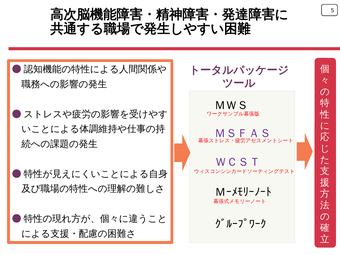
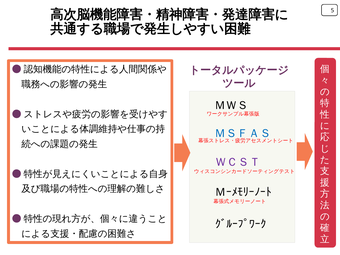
ＭＳＦＡＳ colour: purple -> blue (243, 133)
